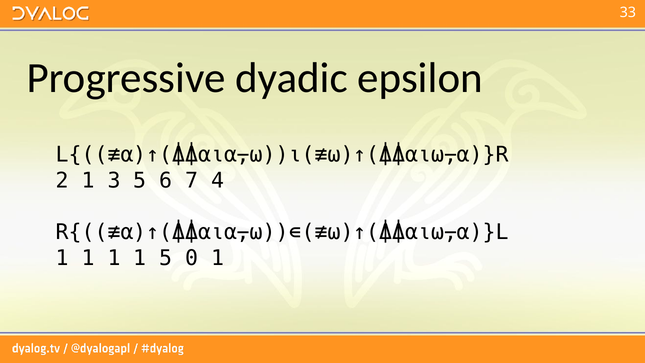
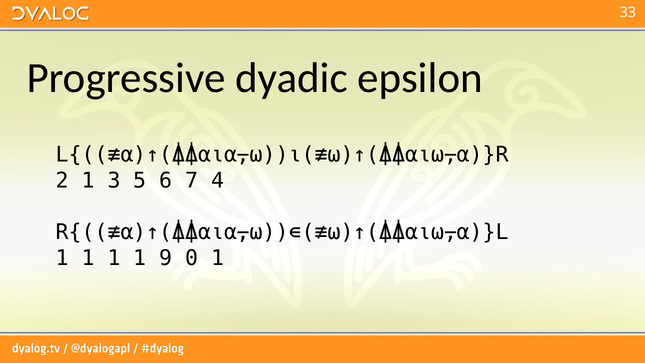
1 5: 5 -> 9 (166, 258)
